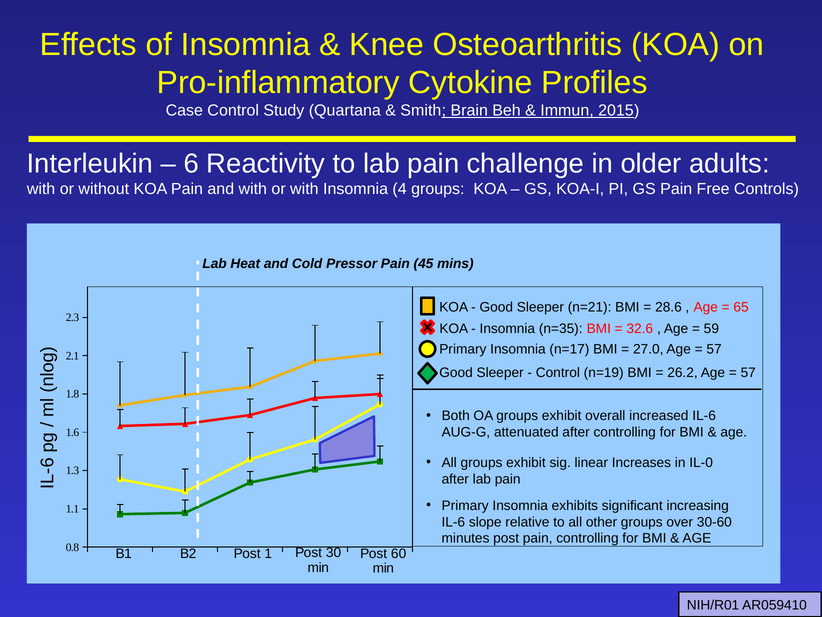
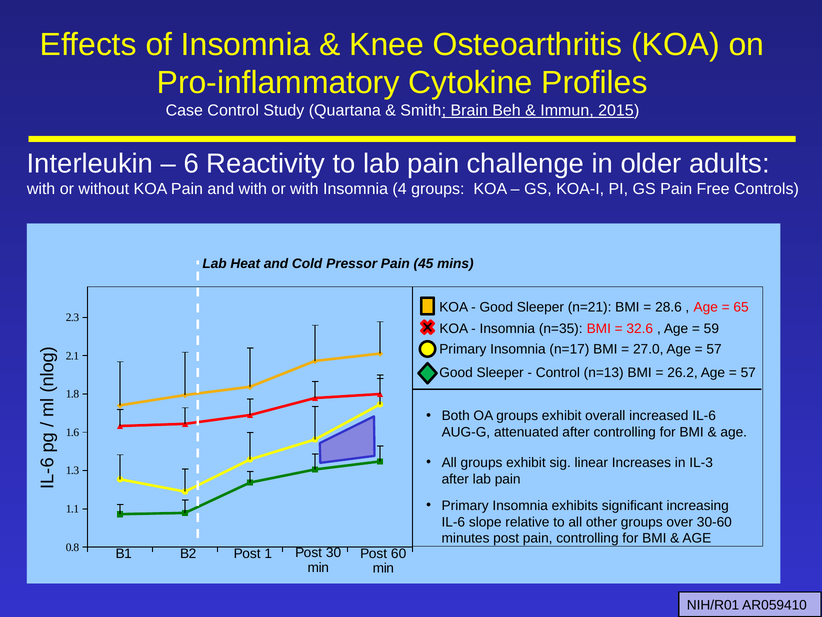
n=19: n=19 -> n=13 (604, 372)
IL-0: IL-0 -> IL-3 (701, 462)
